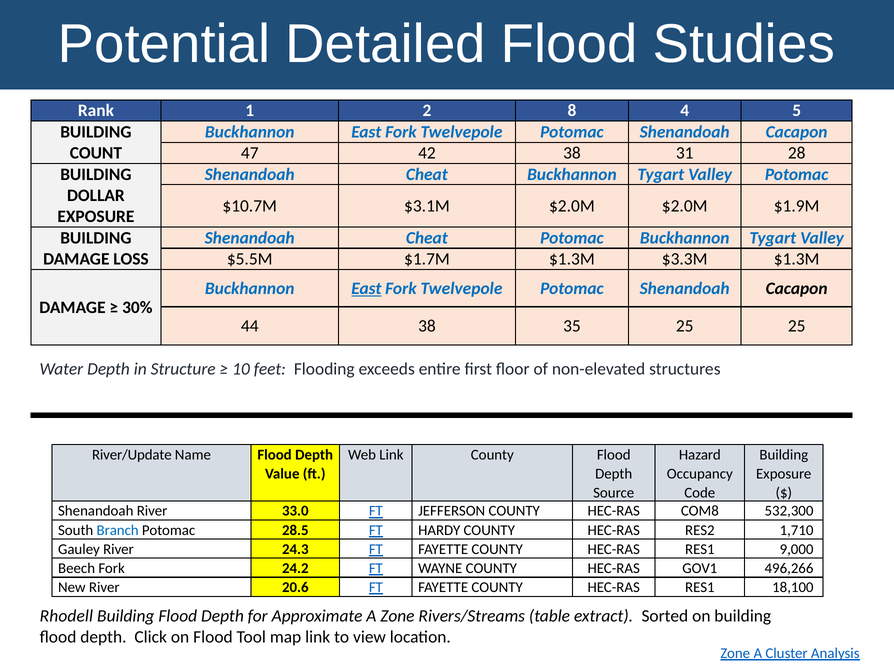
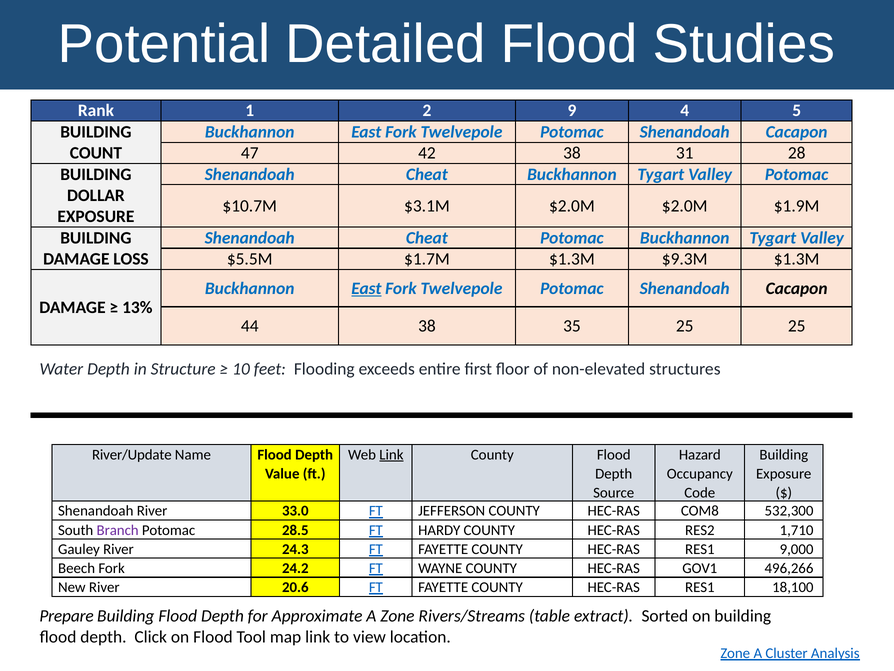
8: 8 -> 9 (572, 111)
$3.3M: $3.3M -> $9.3M (685, 259)
30%: 30% -> 13% (137, 307)
Link underline: none -> present (391, 454)
Branch colour: blue -> purple (118, 530)
Rhodell: Rhodell -> Prepare (67, 615)
